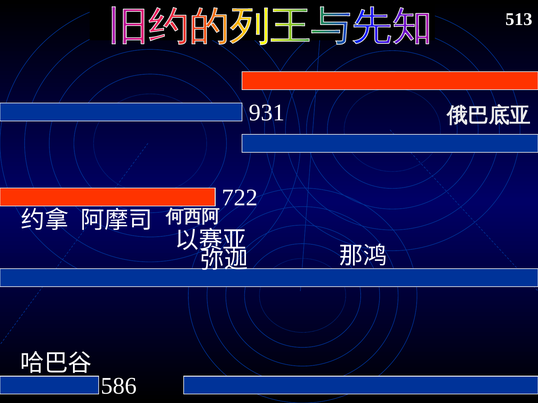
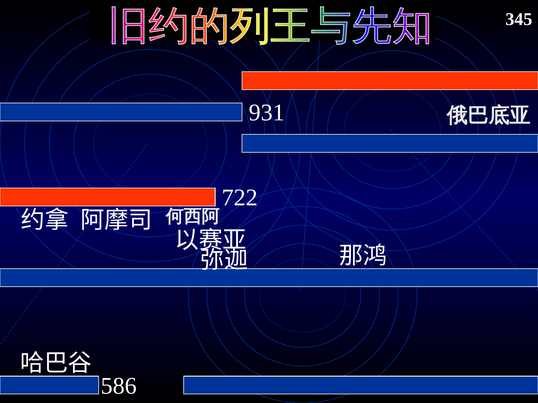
513: 513 -> 345 (519, 19)
